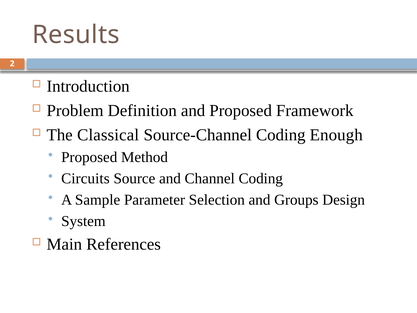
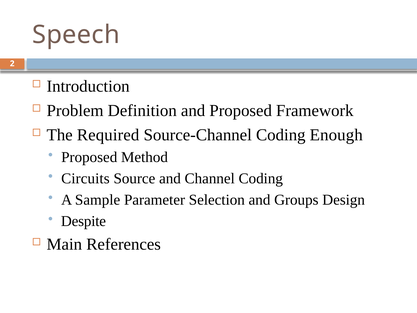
Results: Results -> Speech (76, 35)
Classical: Classical -> Required (108, 135)
System: System -> Despite (83, 221)
